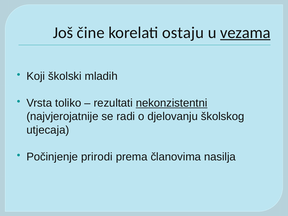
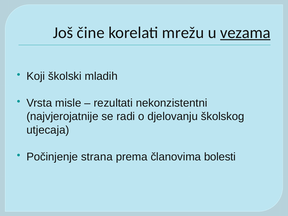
ostaju: ostaju -> mrežu (183, 33)
toliko: toliko -> misle (68, 103)
nekonzistentni underline: present -> none (172, 103)
prirodi: prirodi -> strana (97, 157)
nasilja: nasilja -> bolesti (220, 157)
